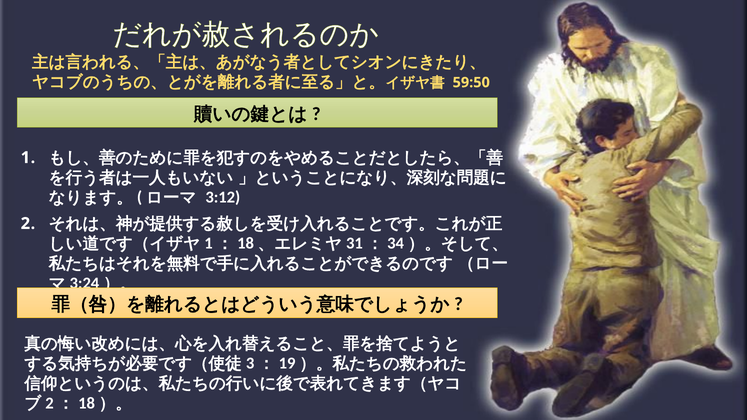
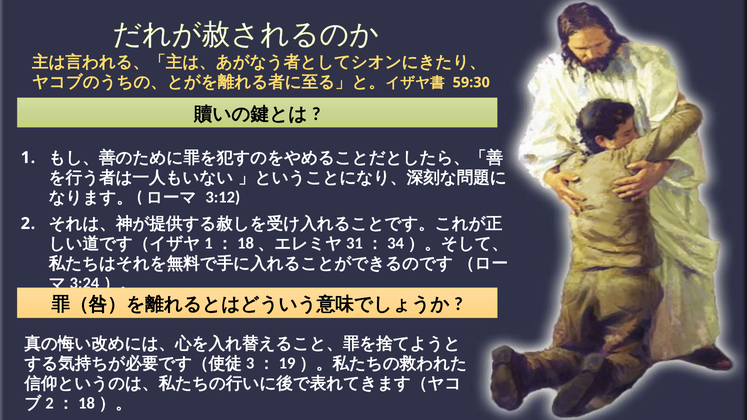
59:50: 59:50 -> 59:30 (471, 82)
